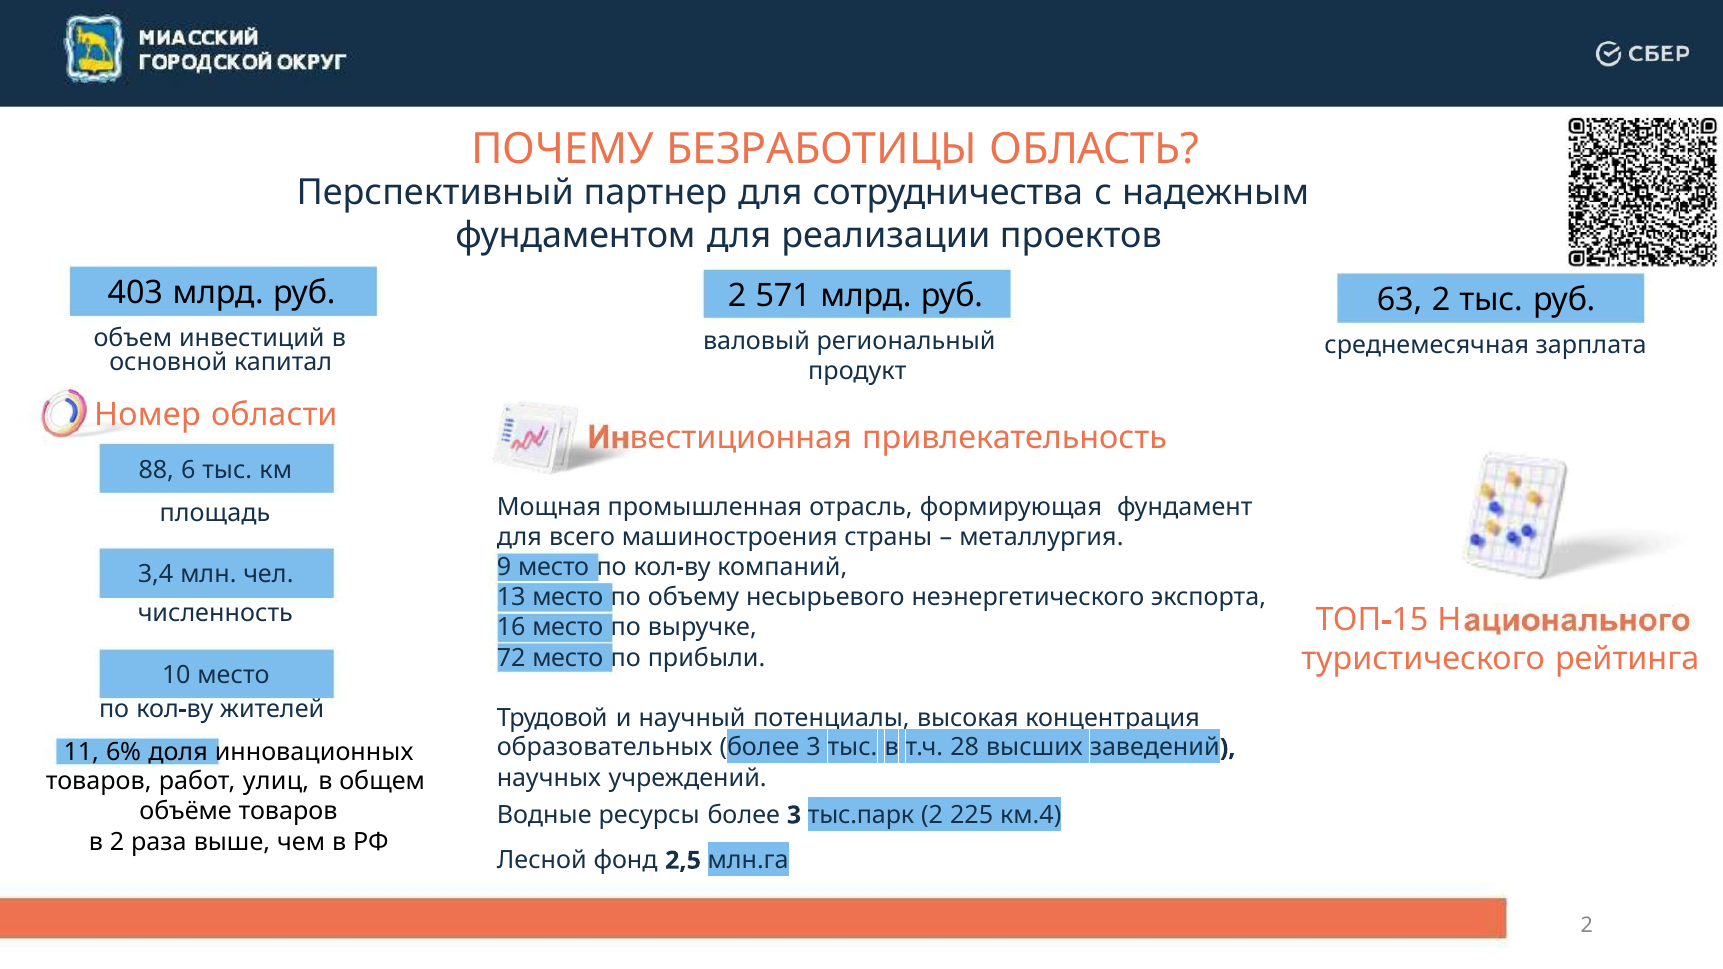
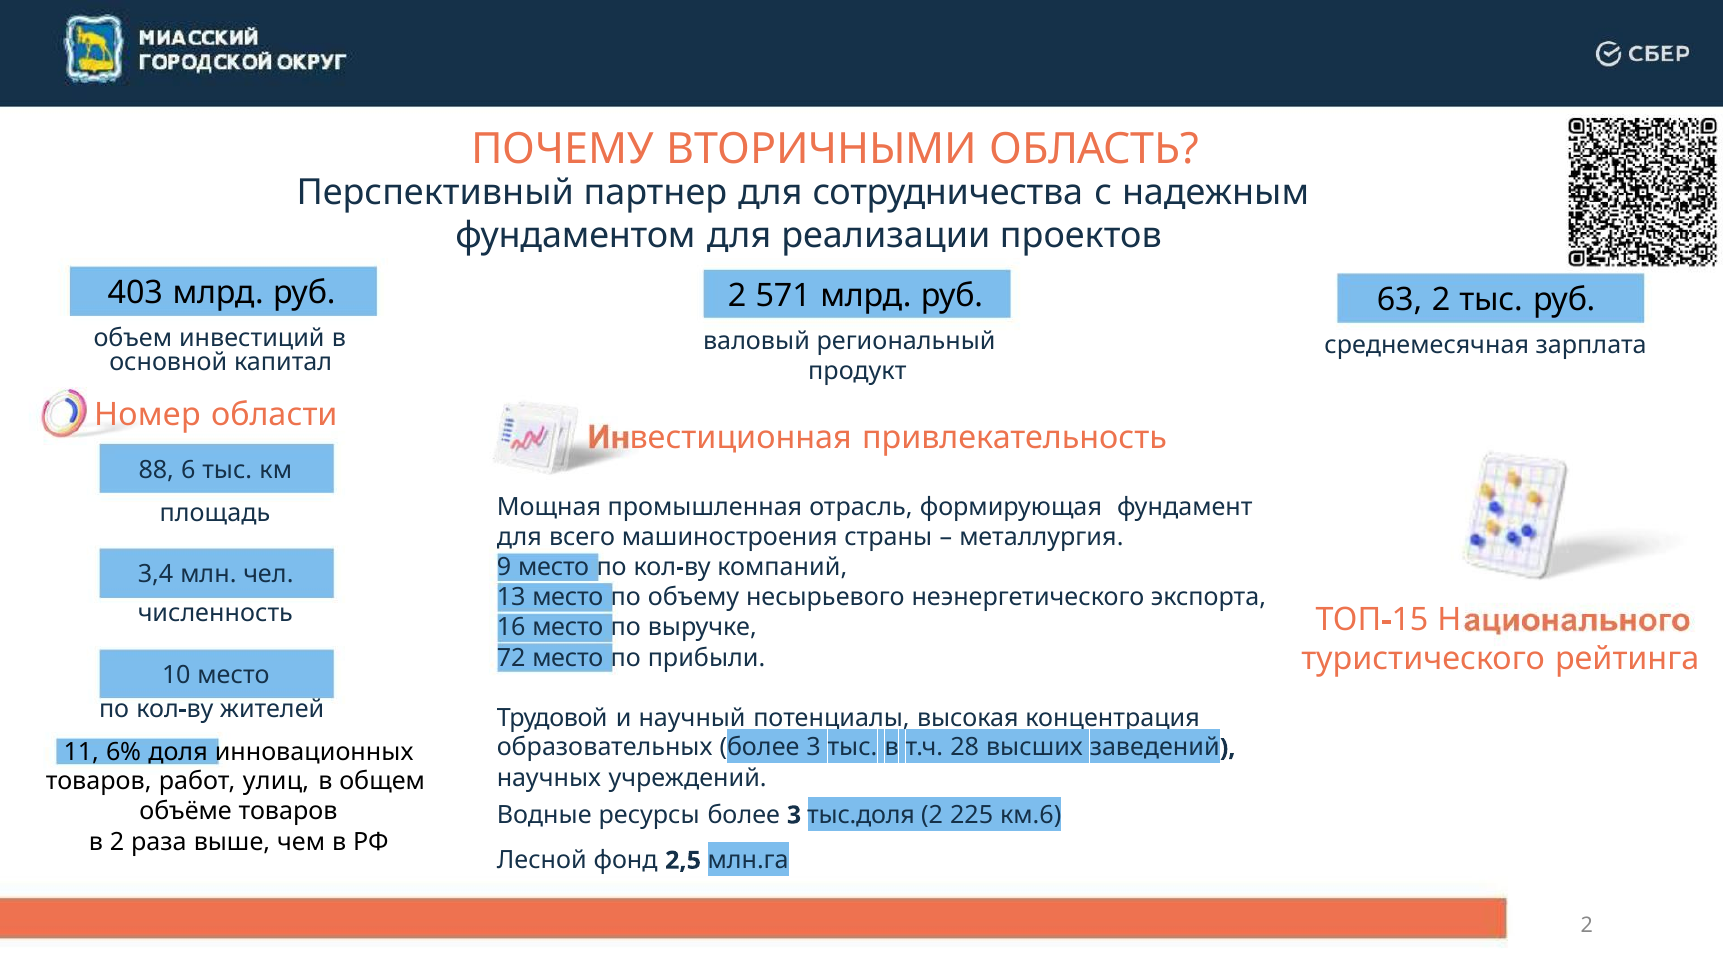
БЕЗРАБОТИЦЫ: БЕЗРАБОТИЦЫ -> ВТОРИЧНЫМИ (822, 149)
тыс.парк: тыс.парк -> тыс.доля (861, 815)
км.4: км.4 -> км.6 (1031, 815)
